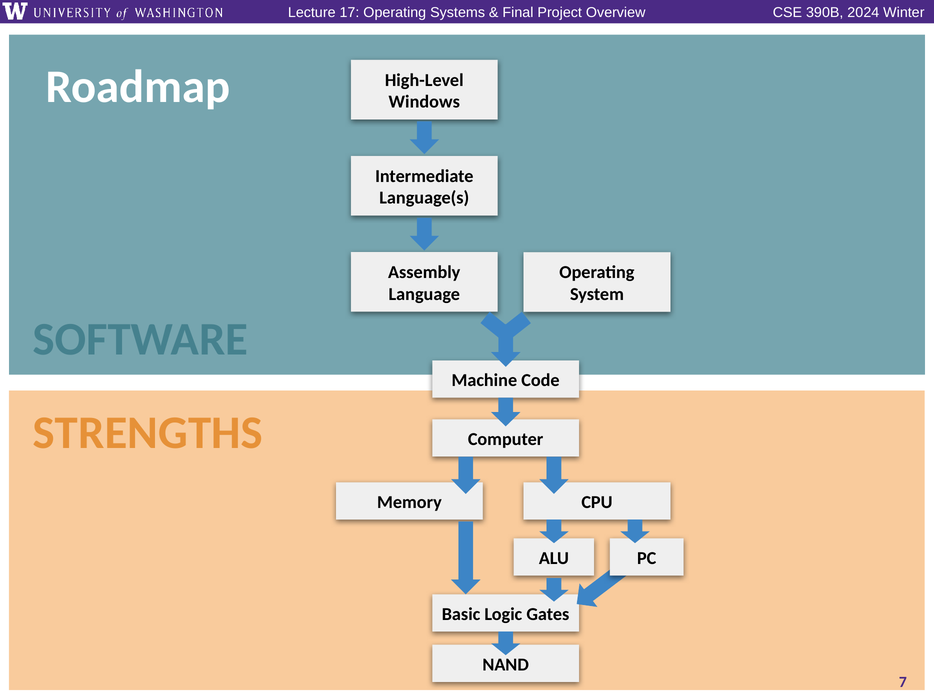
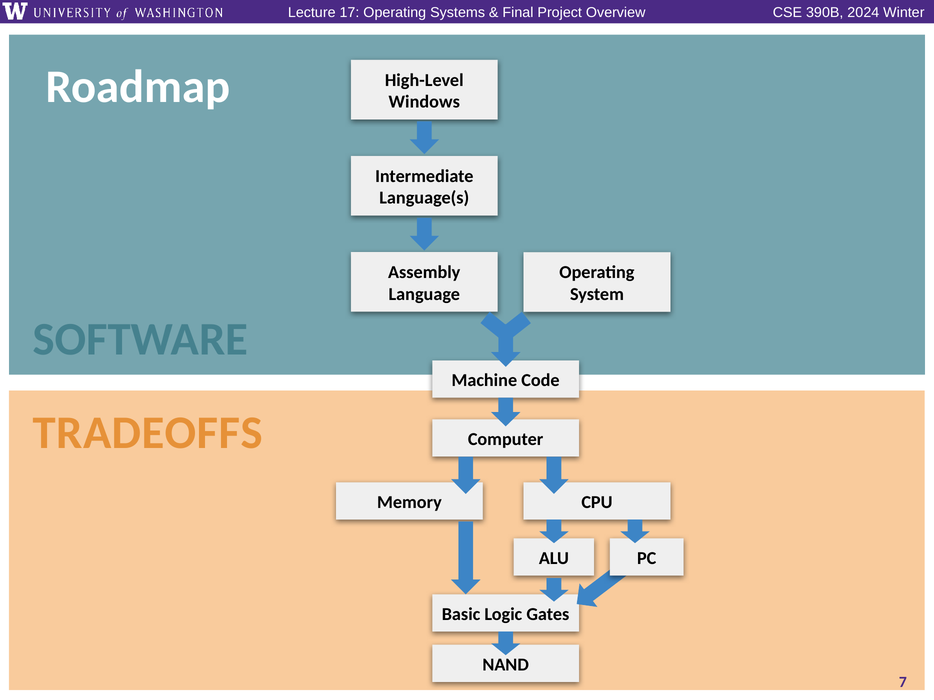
STRENGTHS: STRENGTHS -> TRADEOFFS (148, 433)
